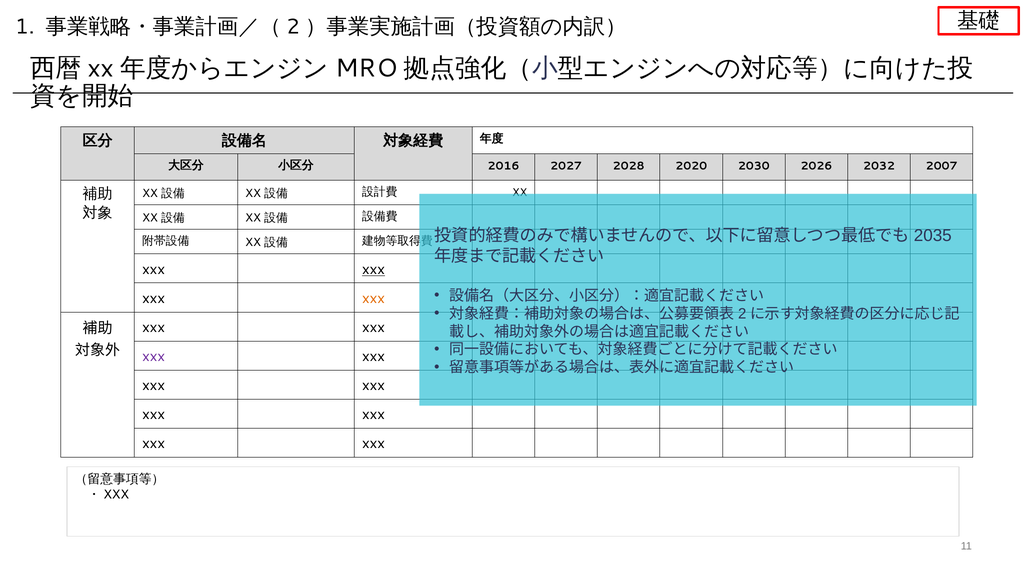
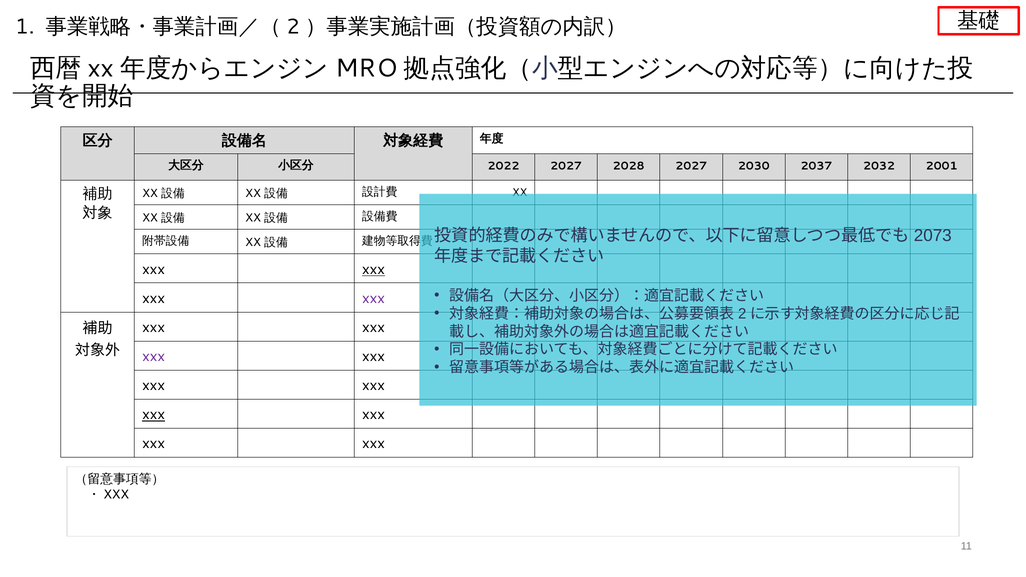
2016: 2016 -> 2022 (503, 166)
2028 2020: 2020 -> 2027 (691, 166)
2026: 2026 -> 2037 (816, 166)
2007: 2007 -> 2001 (942, 166)
2035: 2035 -> 2073 (933, 236)
xxx colour: orange -> purple (374, 298)
xxx underline: none -> present (154, 414)
